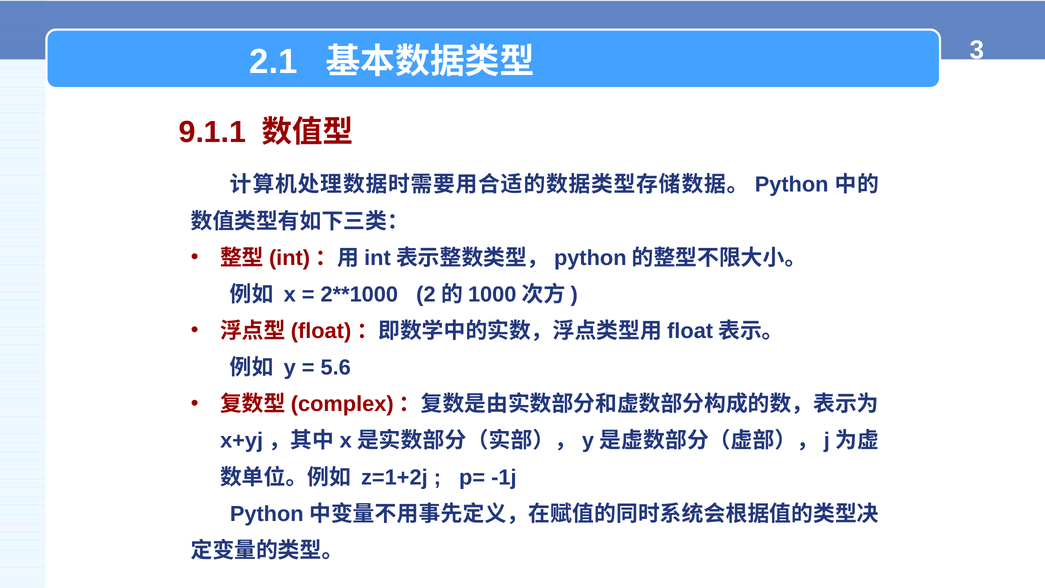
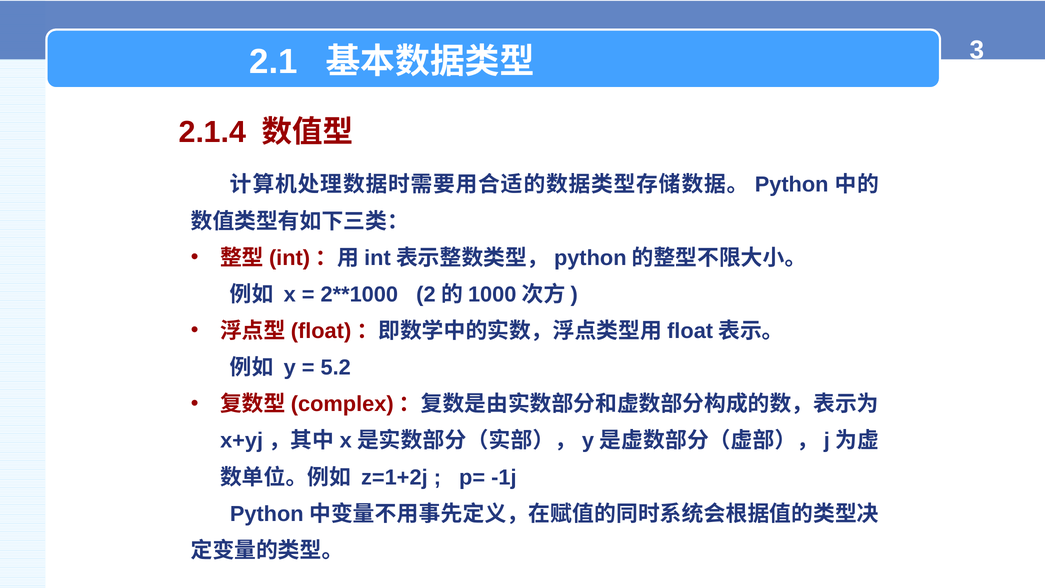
9.1.1: 9.1.1 -> 2.1.4 (212, 132)
5.6: 5.6 -> 5.2 (336, 367)
